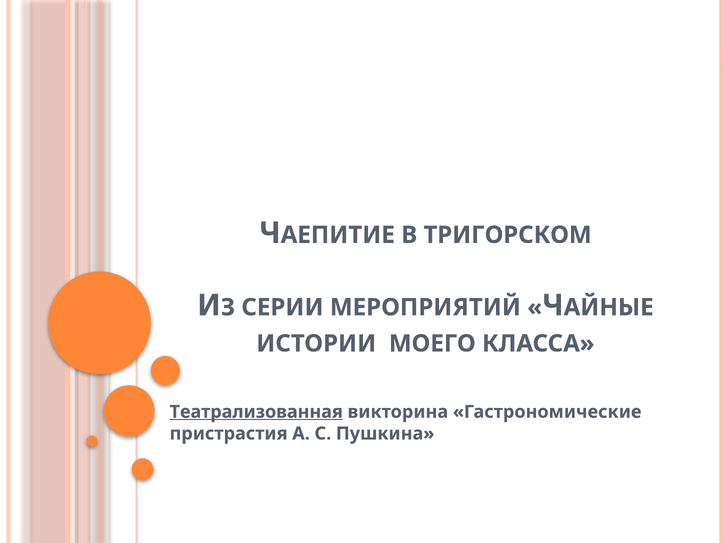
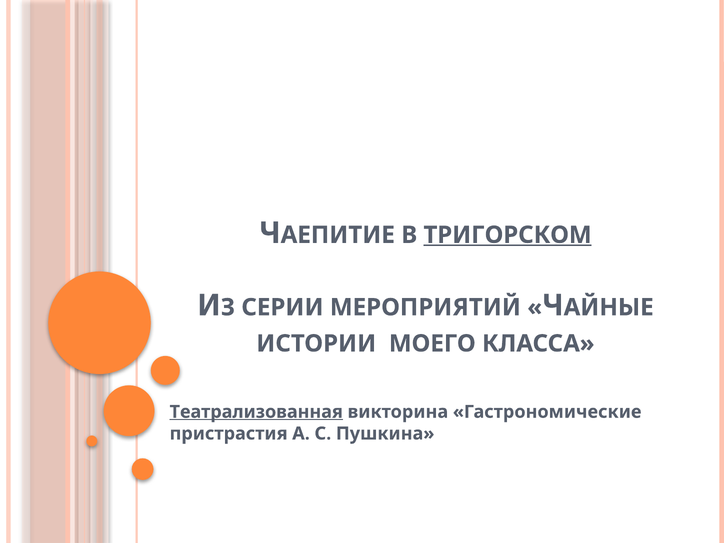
ТРИГОРСКОМ underline: none -> present (508, 235)
